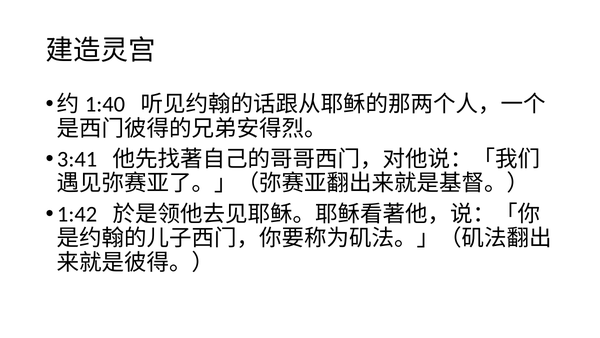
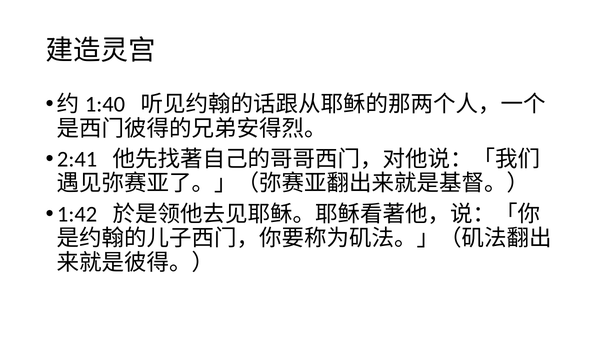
3:41: 3:41 -> 2:41 (77, 159)
